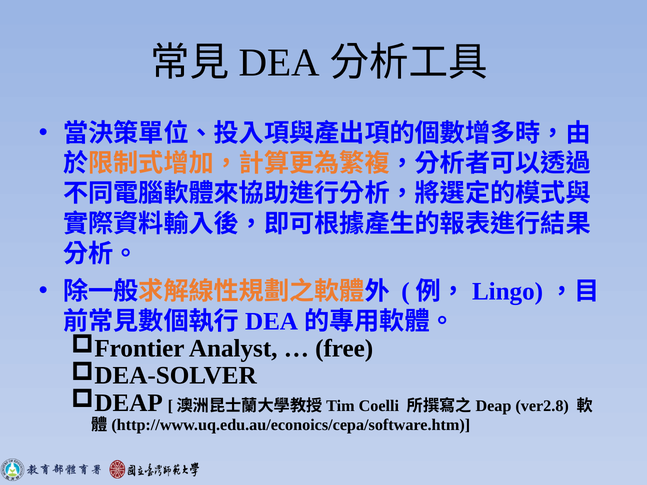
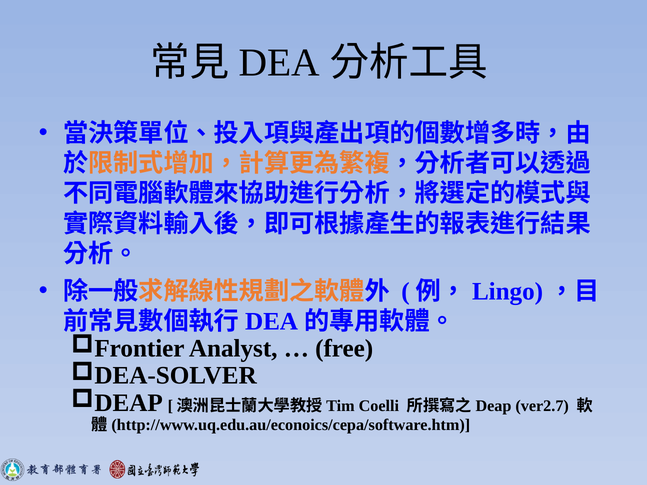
ver2.8: ver2.8 -> ver2.7 (542, 406)
